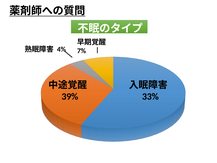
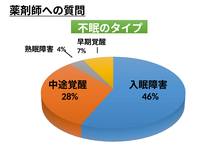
39%: 39% -> 28% (70, 96)
33%: 33% -> 46% (150, 96)
